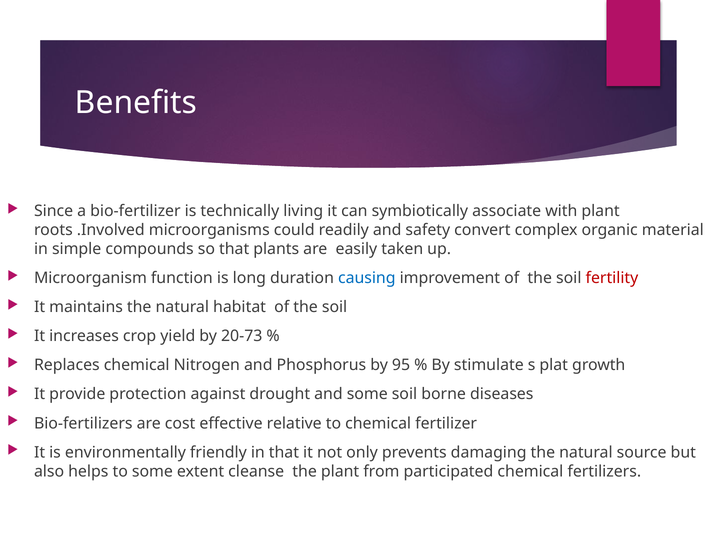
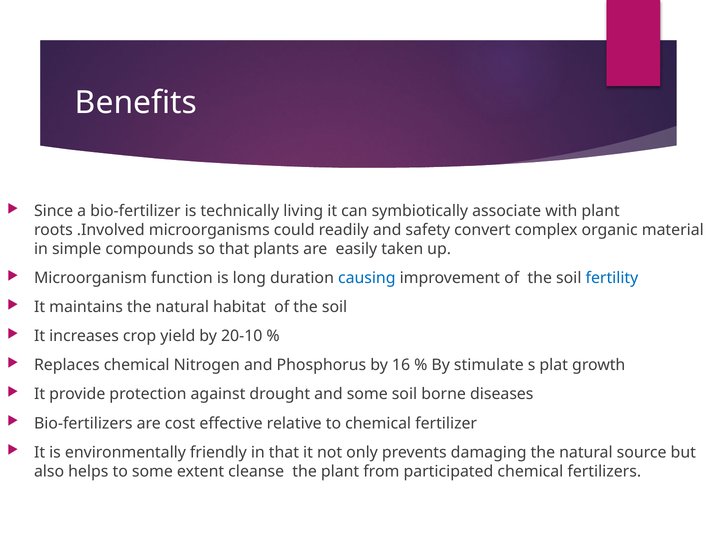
fertility colour: red -> blue (612, 278)
20-73: 20-73 -> 20-10 (242, 336)
95: 95 -> 16 (401, 365)
